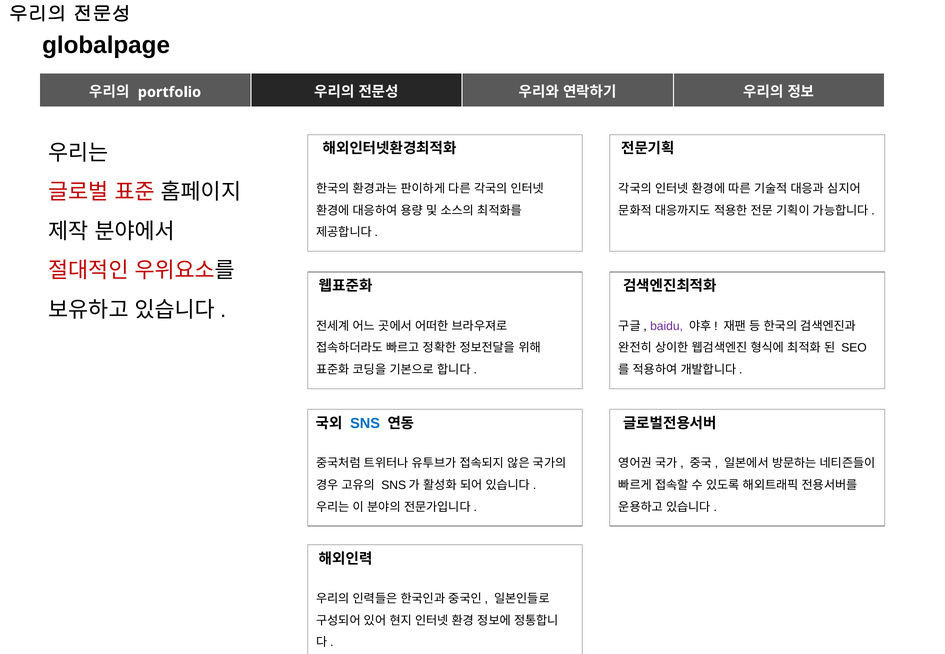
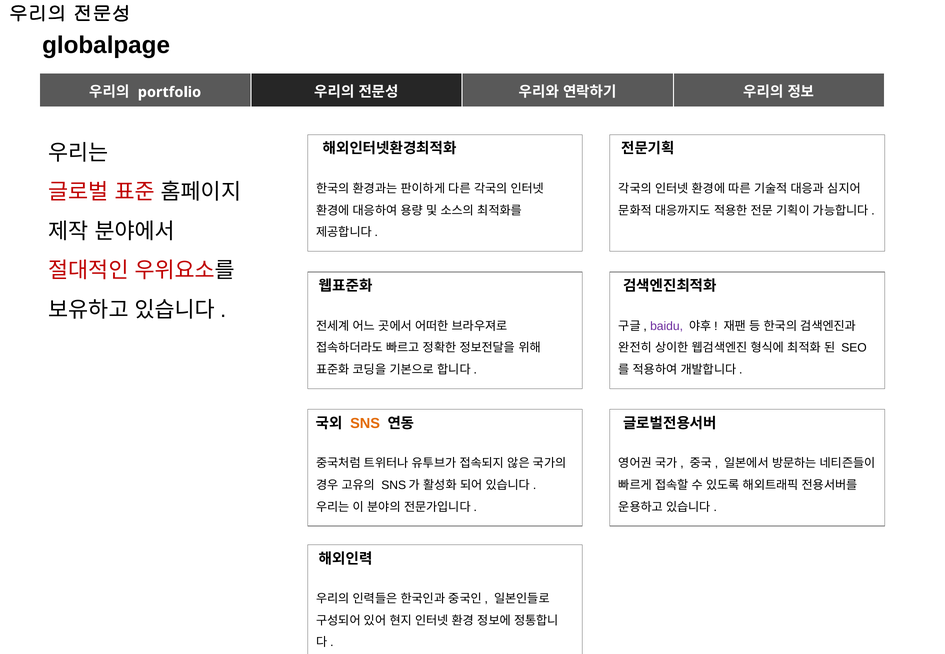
SNS colour: blue -> orange (365, 424)
